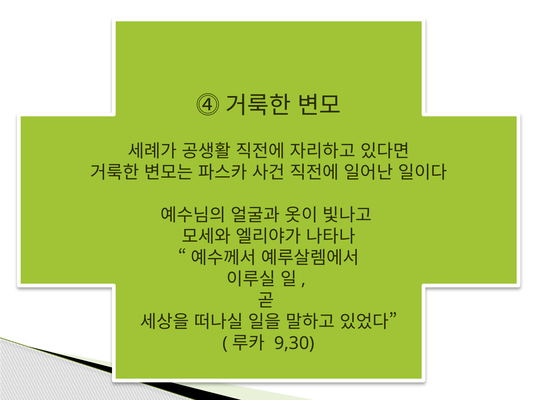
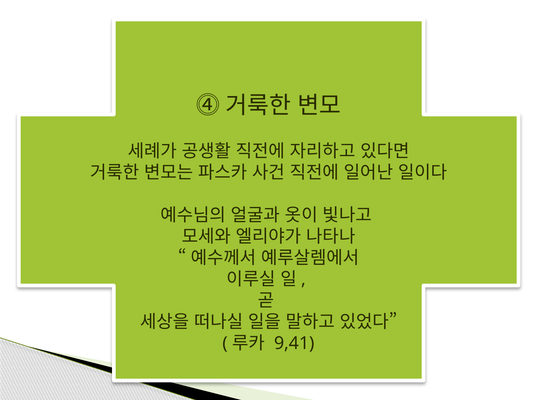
9,30: 9,30 -> 9,41 (294, 343)
